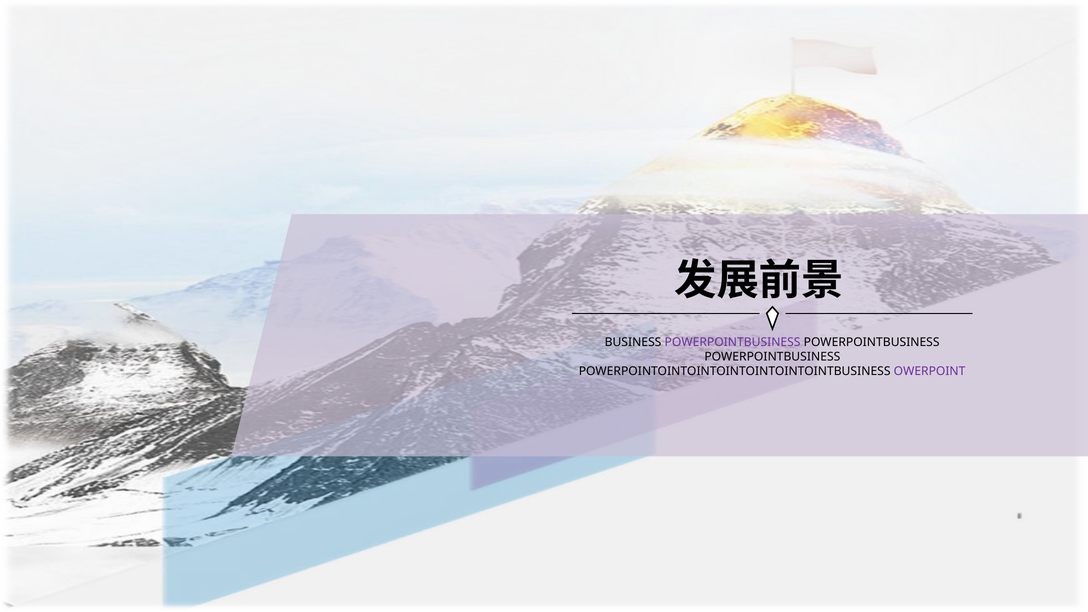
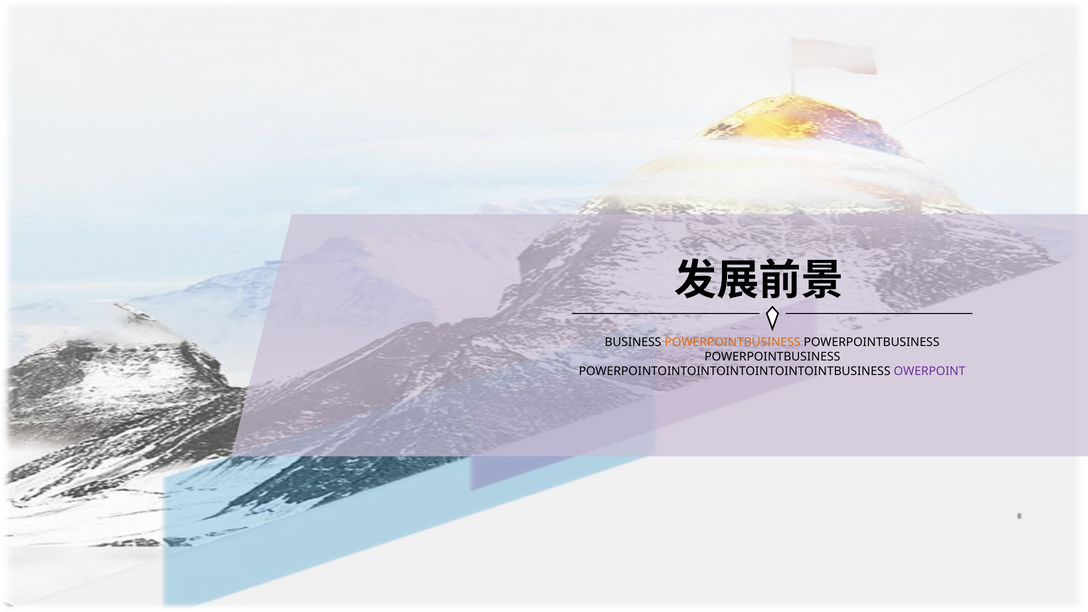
POWERPOINTBUSINESS colour: purple -> orange (733, 342)
